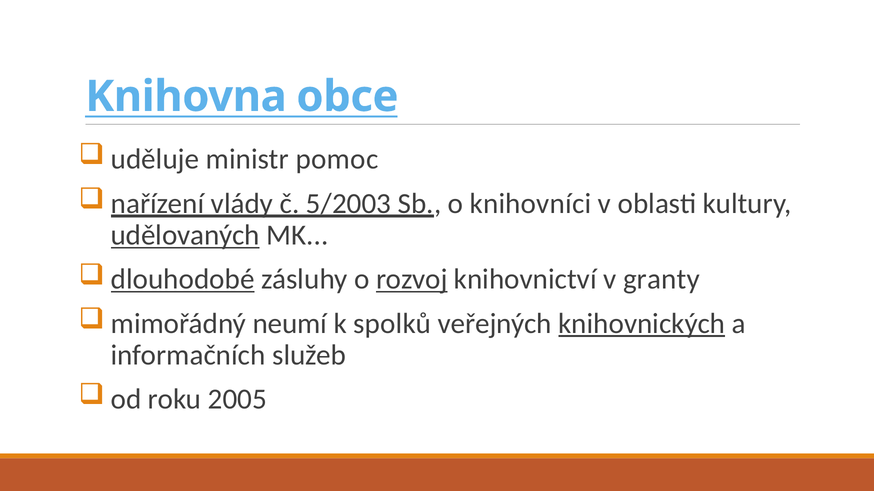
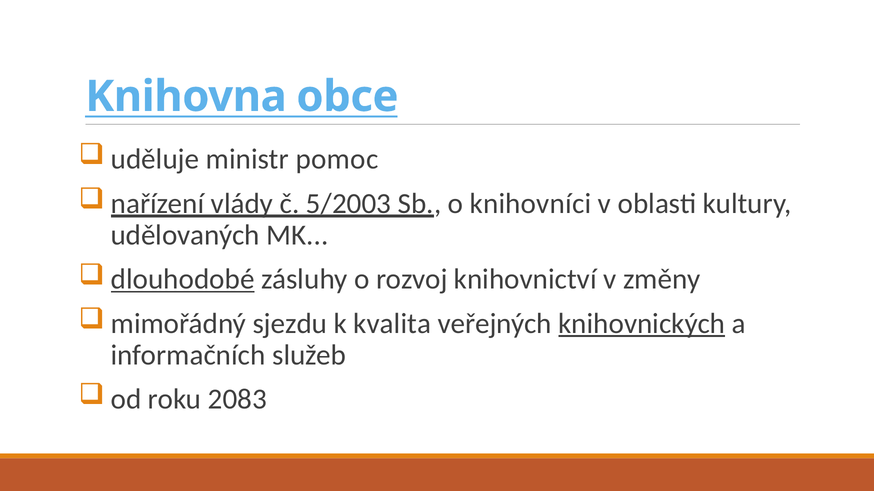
udělovaných underline: present -> none (185, 235)
rozvoj underline: present -> none (412, 280)
granty: granty -> změny (662, 280)
neumí: neumí -> sjezdu (290, 324)
spolků: spolků -> kvalita (392, 324)
2005: 2005 -> 2083 (237, 400)
